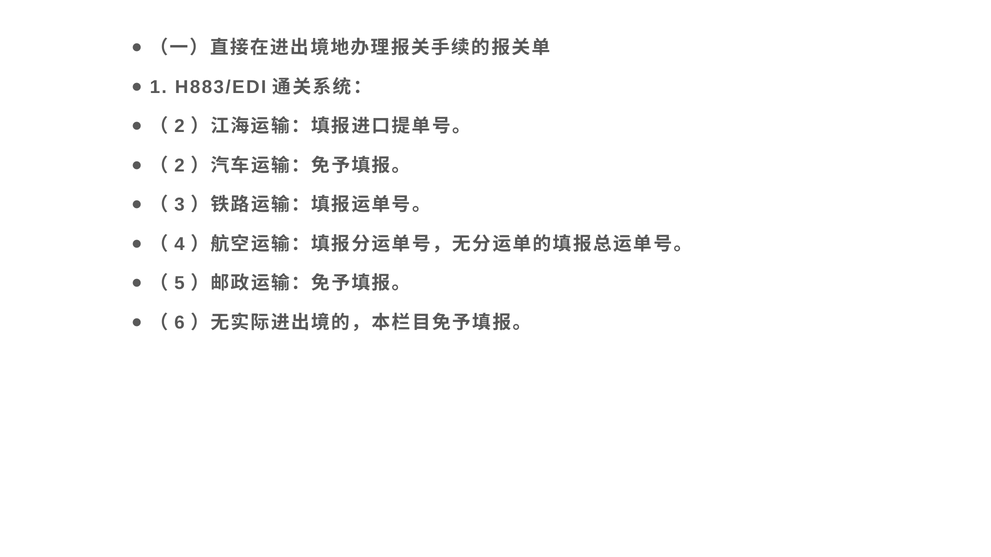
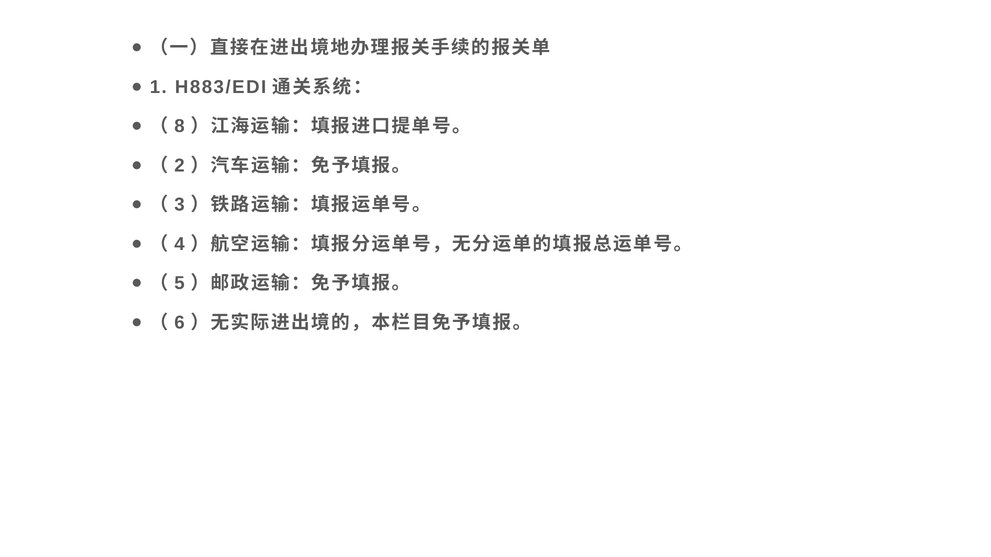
2: 2 -> 8 (180, 126)
